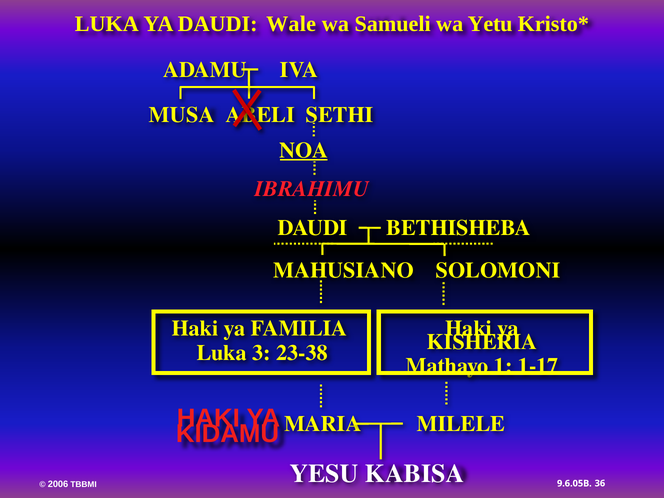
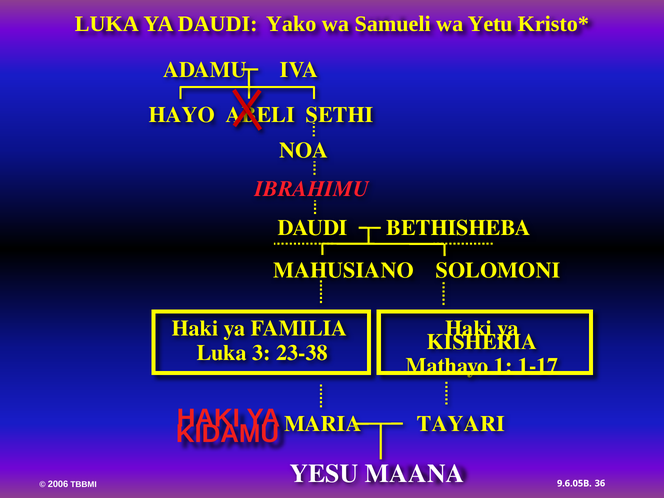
Wale: Wale -> Yako (291, 24)
MUSA: MUSA -> HAYO (182, 115)
NOA underline: present -> none (304, 150)
MILELE: MILELE -> TAYARI (461, 424)
KABISA: KABISA -> MAANA (415, 473)
